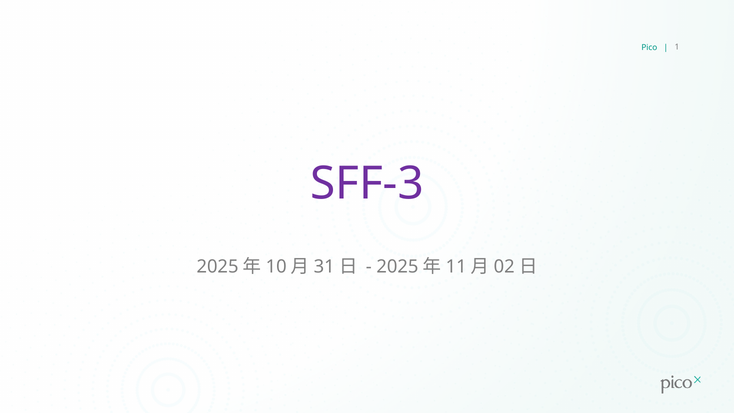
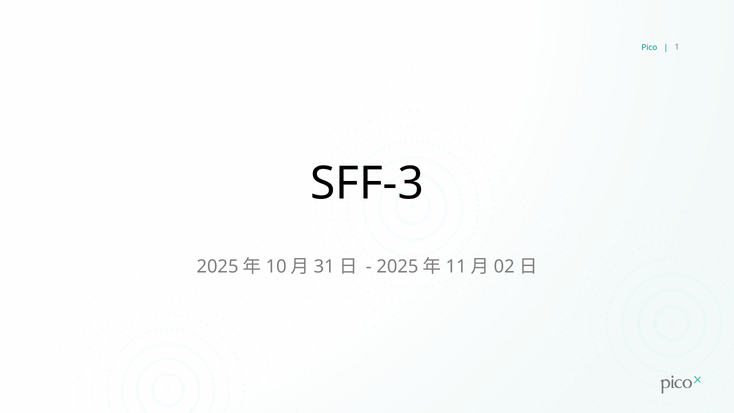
SFF-3 colour: purple -> black (367, 183)
